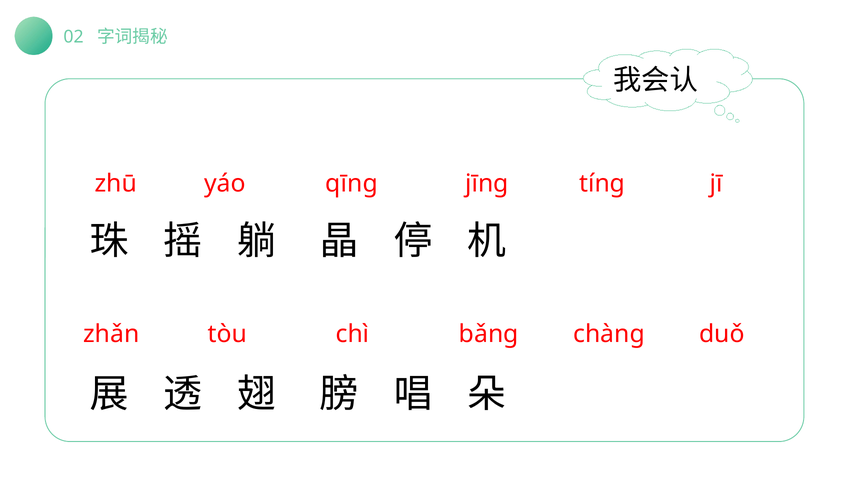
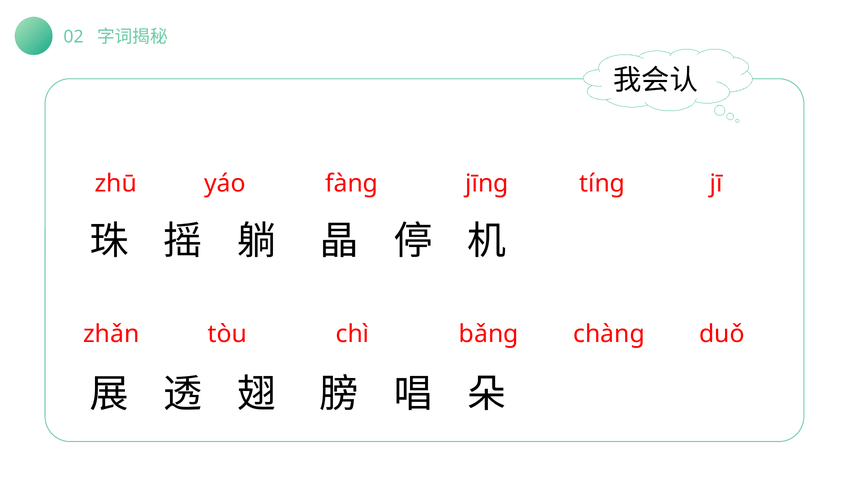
qīng: qīng -> fànɡ (352, 184)
